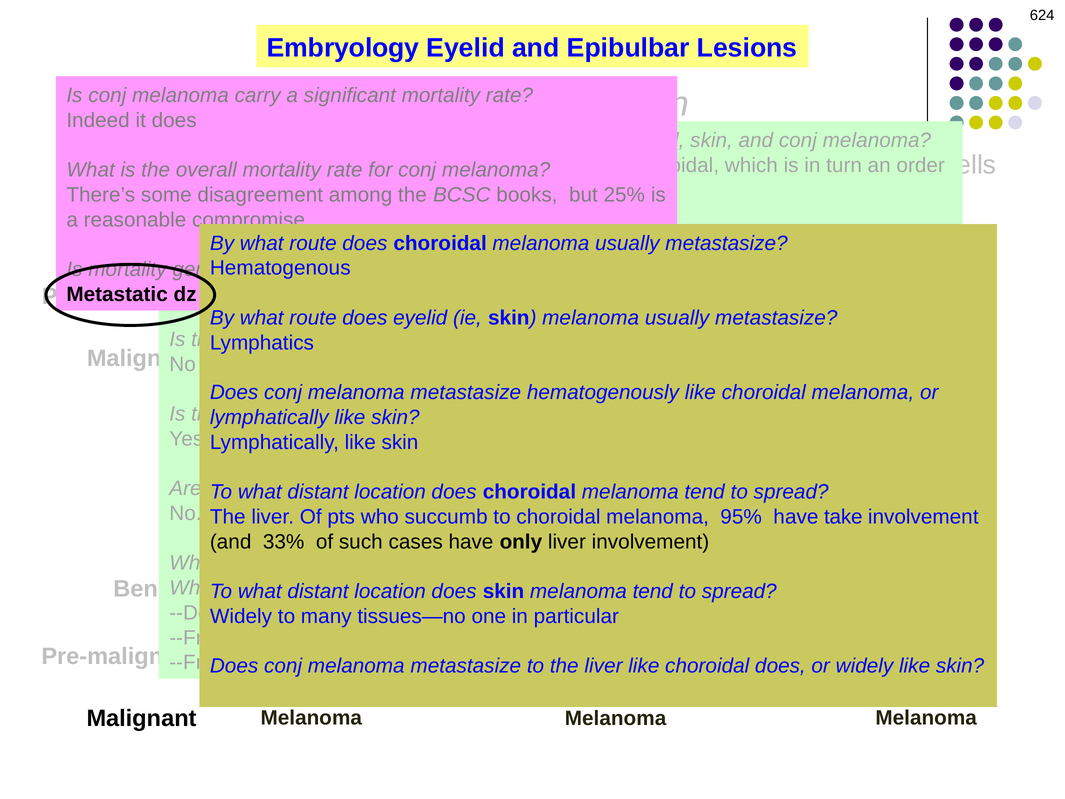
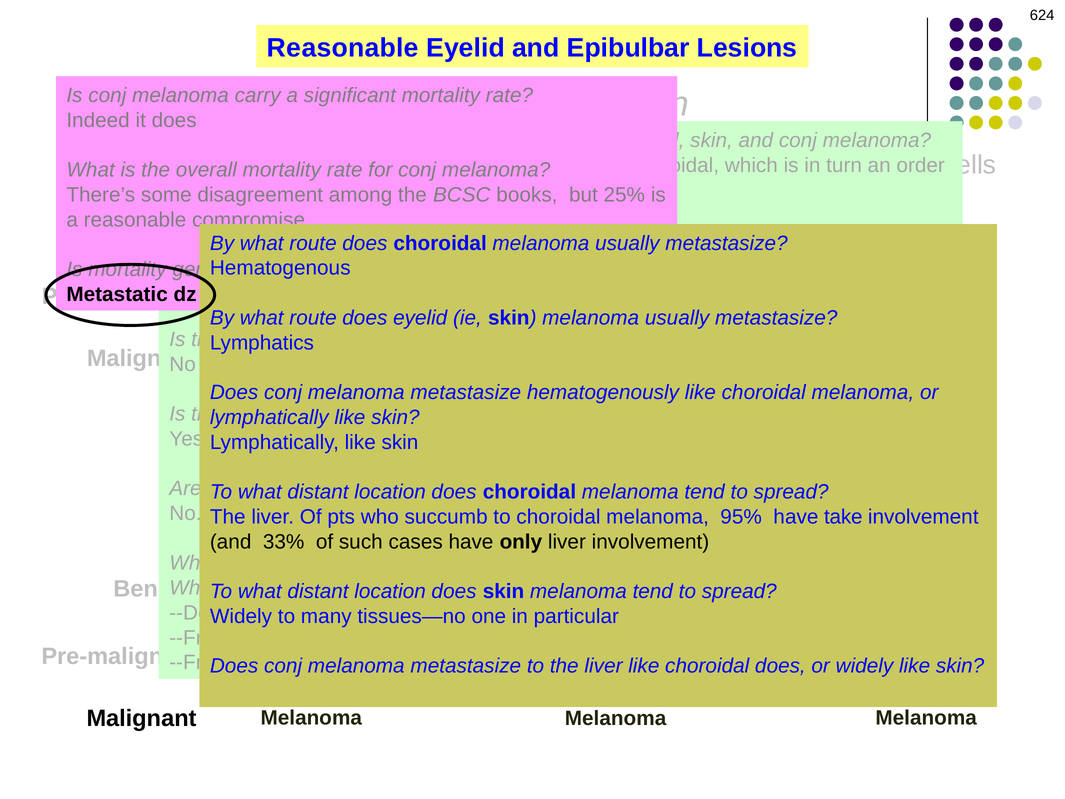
Embryology: Embryology -> Reasonable (343, 48)
